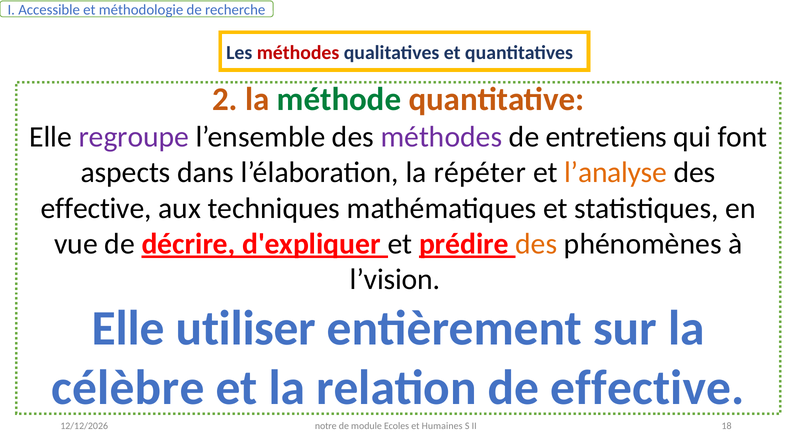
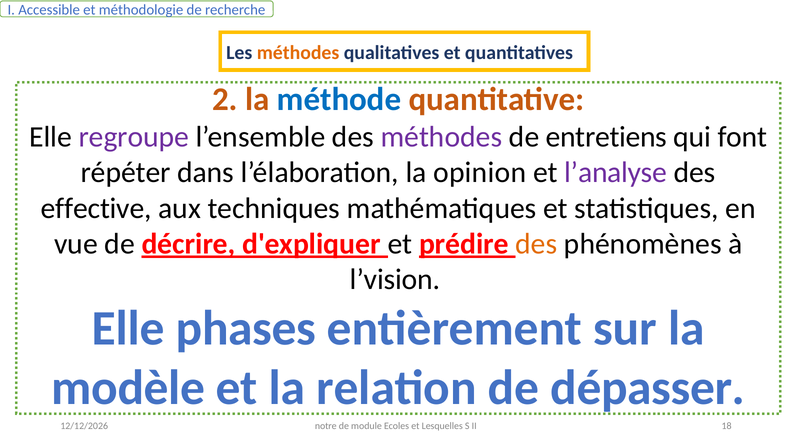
méthodes colour: red -> orange (298, 52)
méthode colour: green -> blue (339, 99)
aspects: aspects -> répéter (126, 172)
répéter: répéter -> opinion (480, 172)
l’analyse colour: orange -> purple (616, 172)
utiliser: utiliser -> phases (246, 328)
célèbre: célèbre -> modèle (128, 388)
de effective: effective -> dépasser (648, 388)
Humaines: Humaines -> Lesquelles (442, 425)
